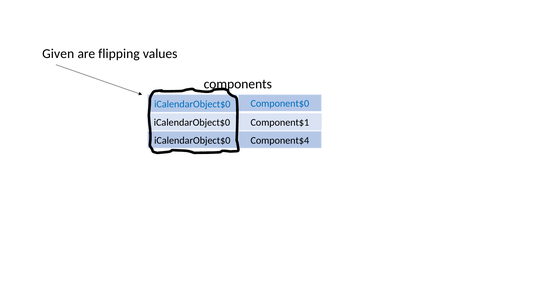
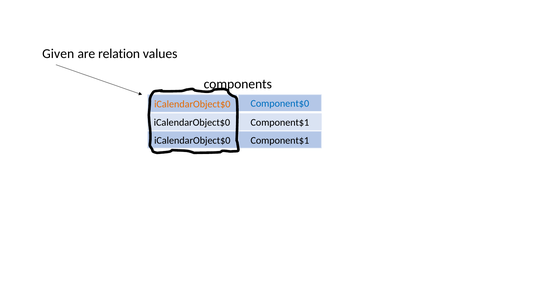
flipping: flipping -> relation (119, 54)
iCalendarObject$0 colour: blue -> orange (192, 104)
Component$4: Component$4 -> Component$1 (280, 140)
